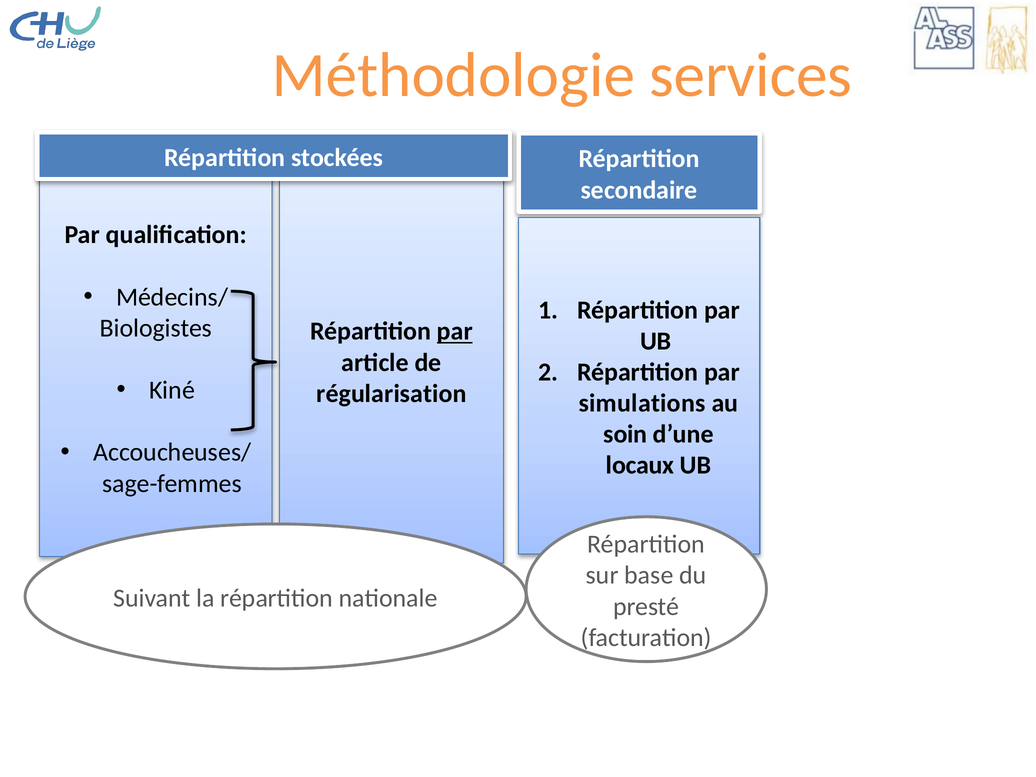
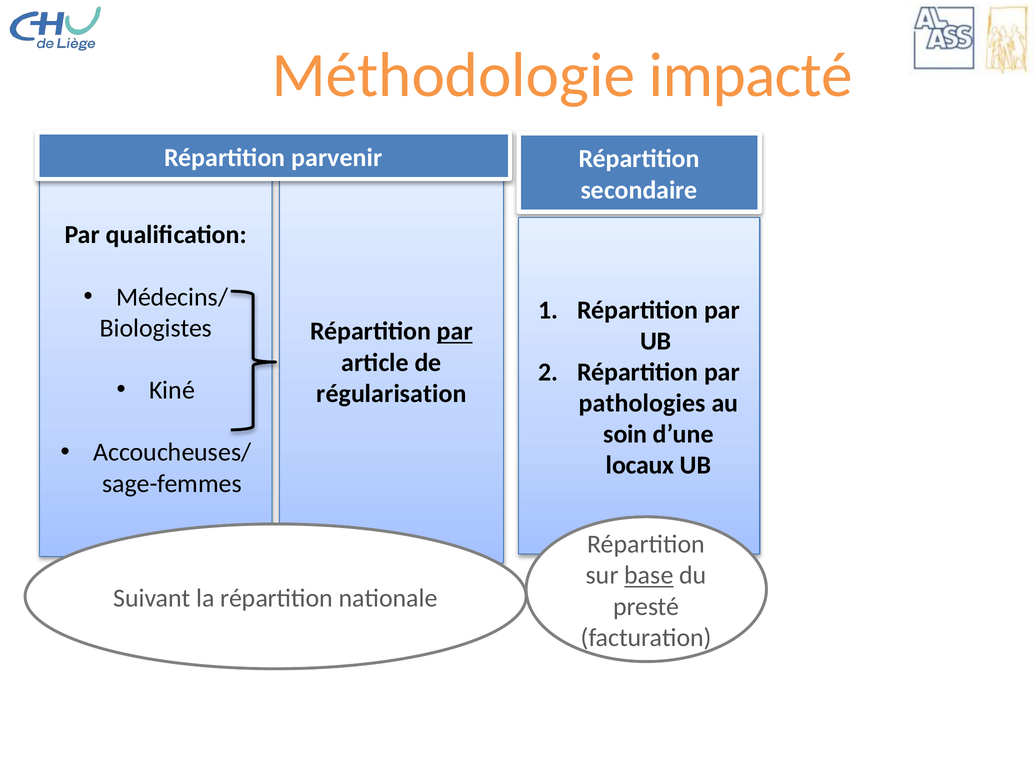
services: services -> impacté (751, 75)
stockées: stockées -> parvenir (337, 157)
simulations: simulations -> pathologies (642, 403)
base underline: none -> present (649, 575)
